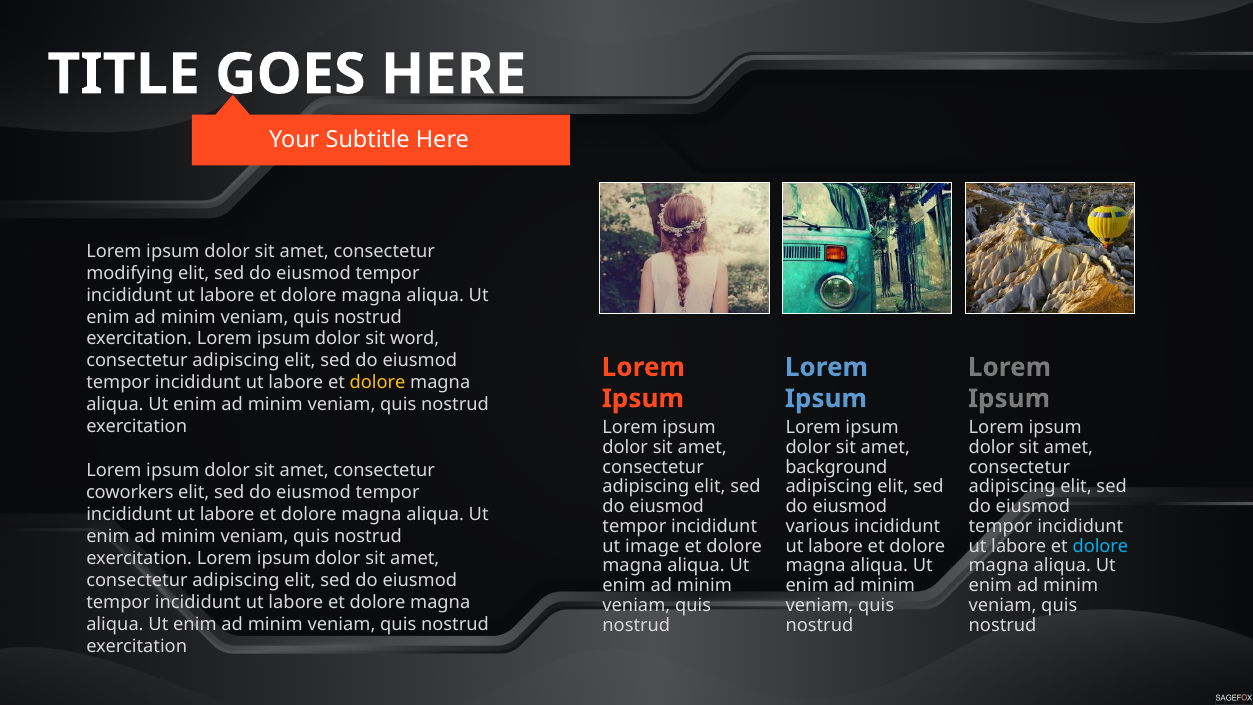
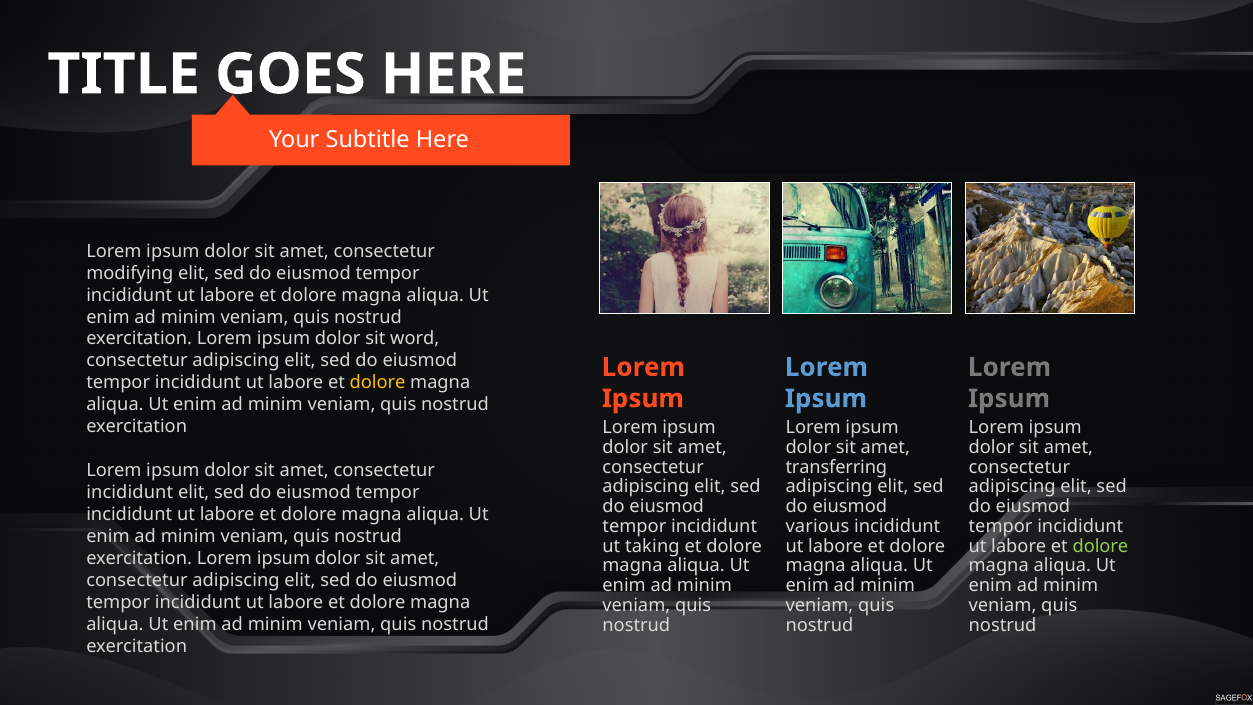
background: background -> transferring (836, 467)
coworkers: coworkers -> incididunt (130, 492)
image: image -> taking (652, 546)
dolore colour: light blue -> light green (1100, 546)
